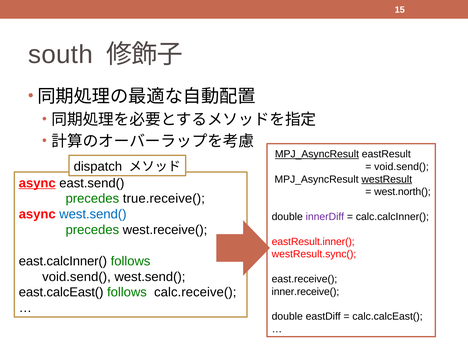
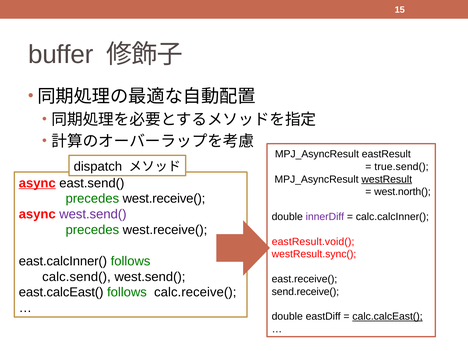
south: south -> buffer (61, 54)
MPJ_AsyncResult underline: present -> none (317, 154)
void.send(: void.send( -> true.send( (401, 167)
true.receive(: true.receive( -> west.receive( (164, 199)
west.send( colour: blue -> purple (93, 214)
eastResult.inner(: eastResult.inner( -> eastResult.void( (313, 242)
void.send(: void.send( -> calc.send( (76, 277)
inner.receive(: inner.receive( -> send.receive( (305, 292)
calc.calcEast( underline: none -> present (388, 317)
